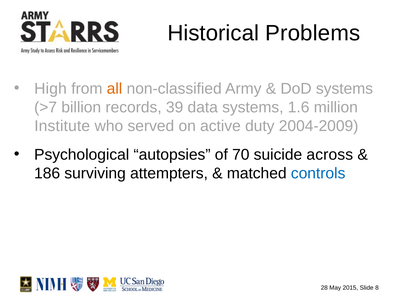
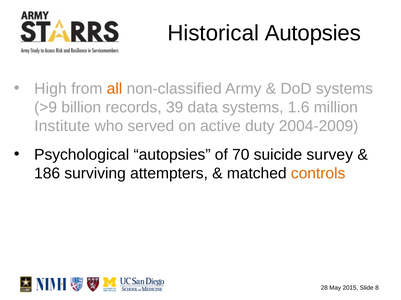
Problems: Problems -> Autopsies (313, 33)
>7: >7 -> >9 (46, 107)
across: across -> survey (330, 155)
controls colour: blue -> orange (318, 174)
